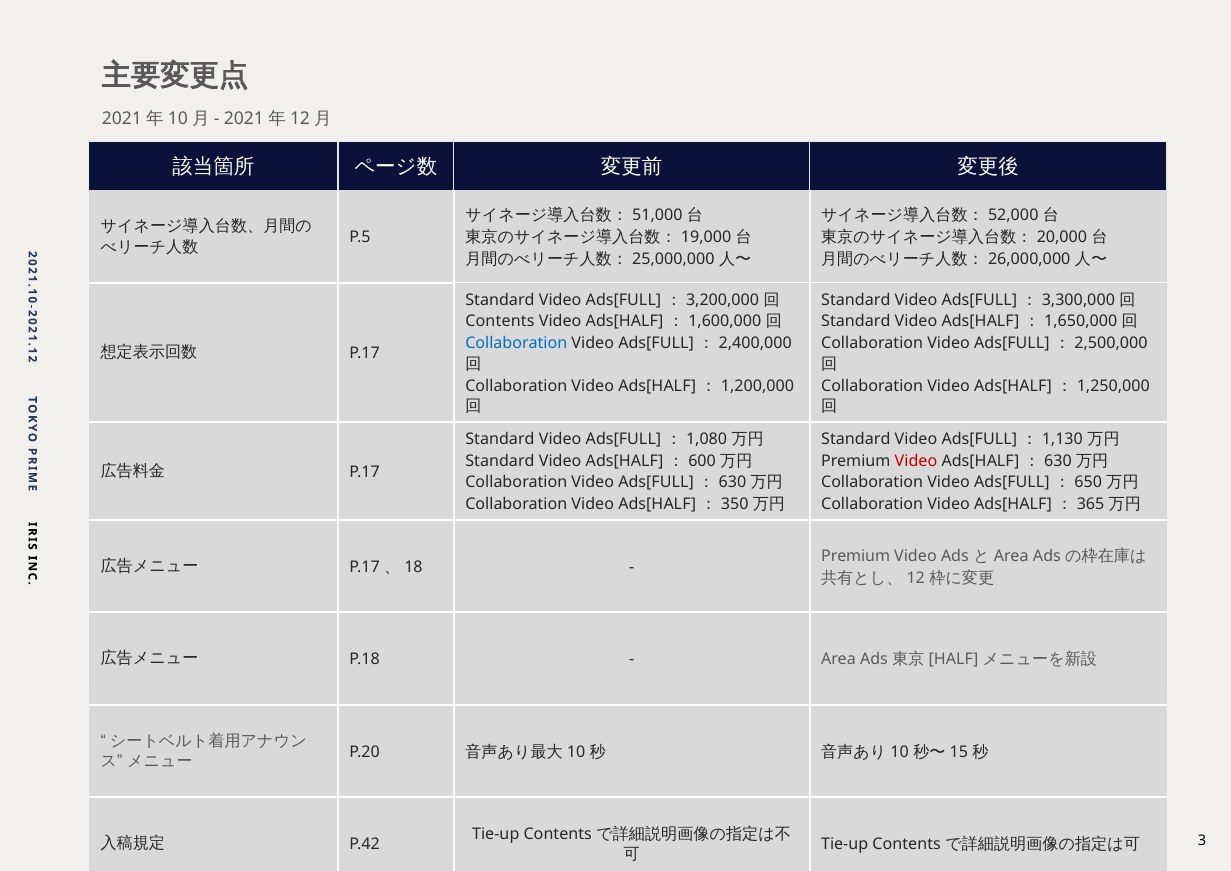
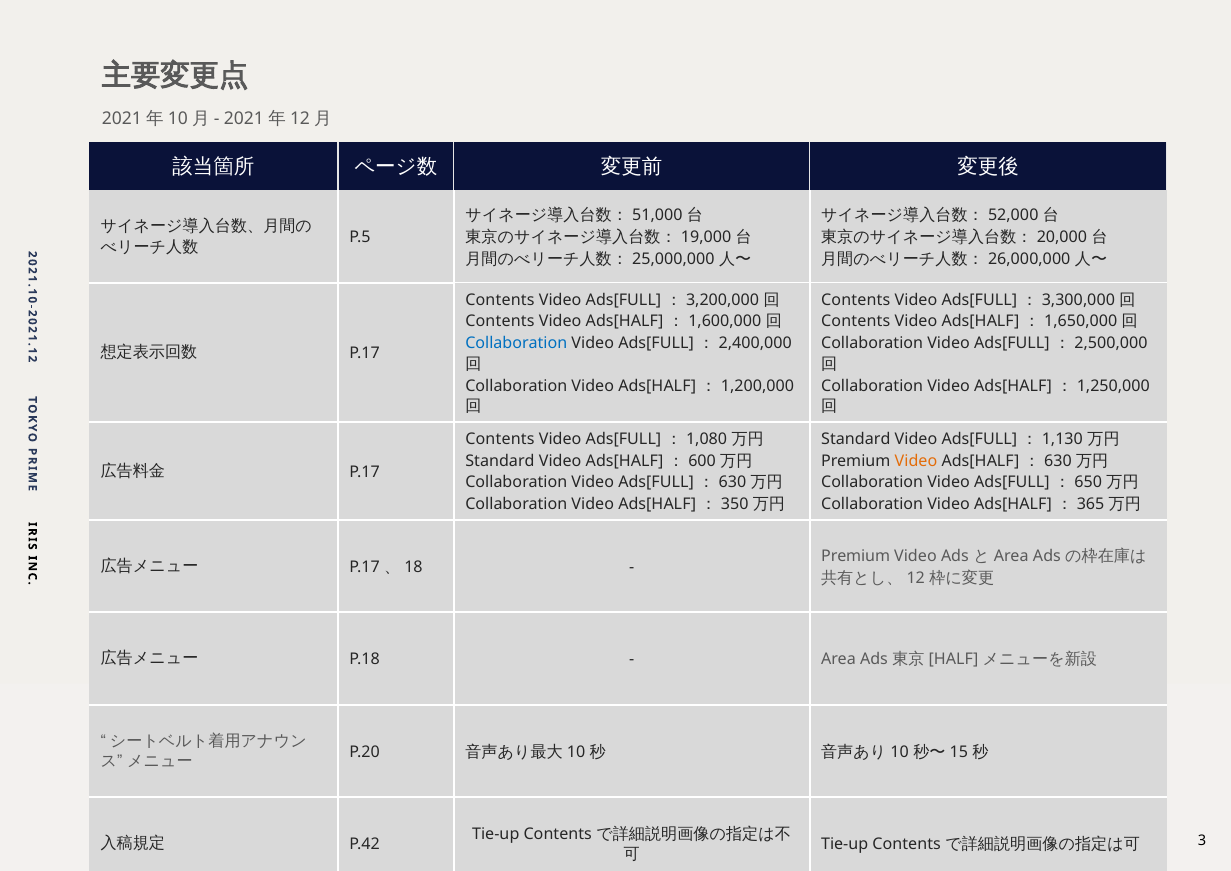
Standard: Standard -> Contents (500, 300)
Standard: Standard -> Contents (856, 300)
Standard: Standard -> Contents (856, 321)
Standard: Standard -> Contents (500, 438)
Video colour: red -> orange (916, 460)
